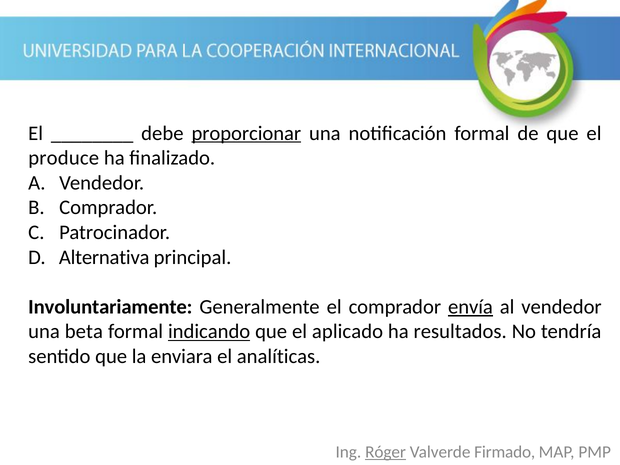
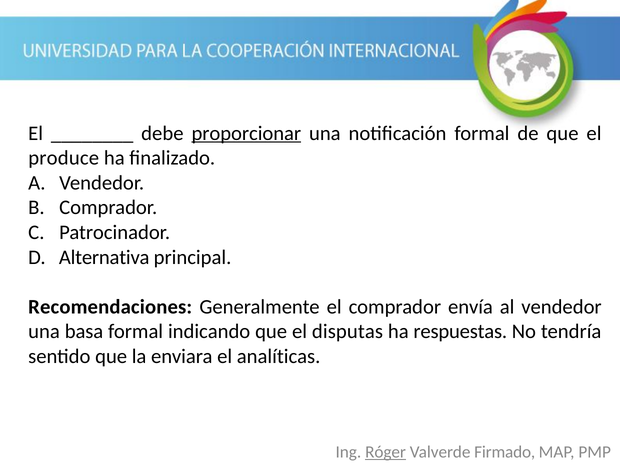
Involuntariamente: Involuntariamente -> Recomendaciones (110, 307)
envía underline: present -> none (470, 307)
beta: beta -> basa (84, 332)
indicando underline: present -> none (209, 332)
aplicado: aplicado -> disputas (348, 332)
resultados: resultados -> respuestas (460, 332)
